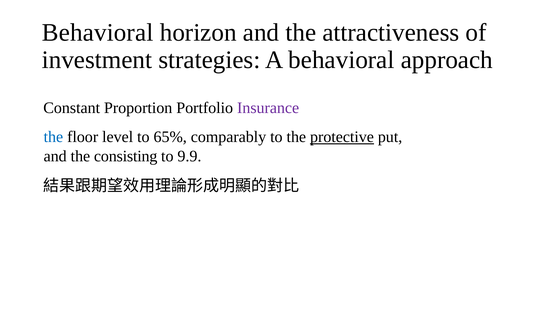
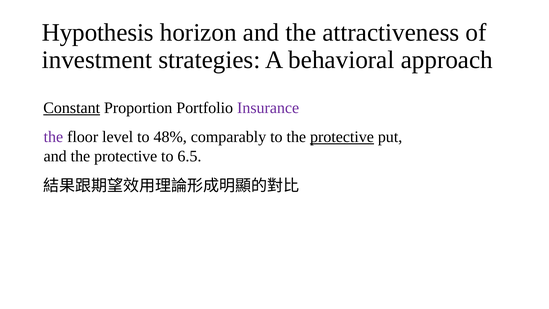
Behavioral: Behavioral -> Hypothesis (98, 33)
Constant underline: none -> present (72, 108)
the colour: blue -> purple (53, 137)
65%: 65% -> 48% (170, 137)
and the consisting: consisting -> protective (126, 156)
9.9: 9.9 -> 6.5 (189, 156)
